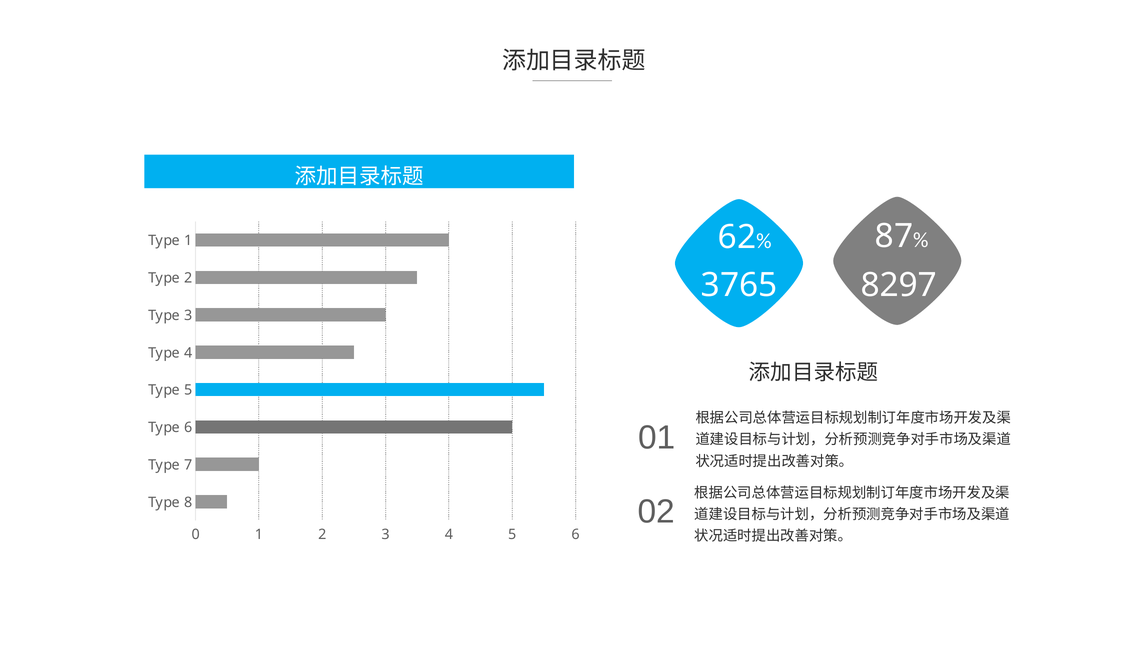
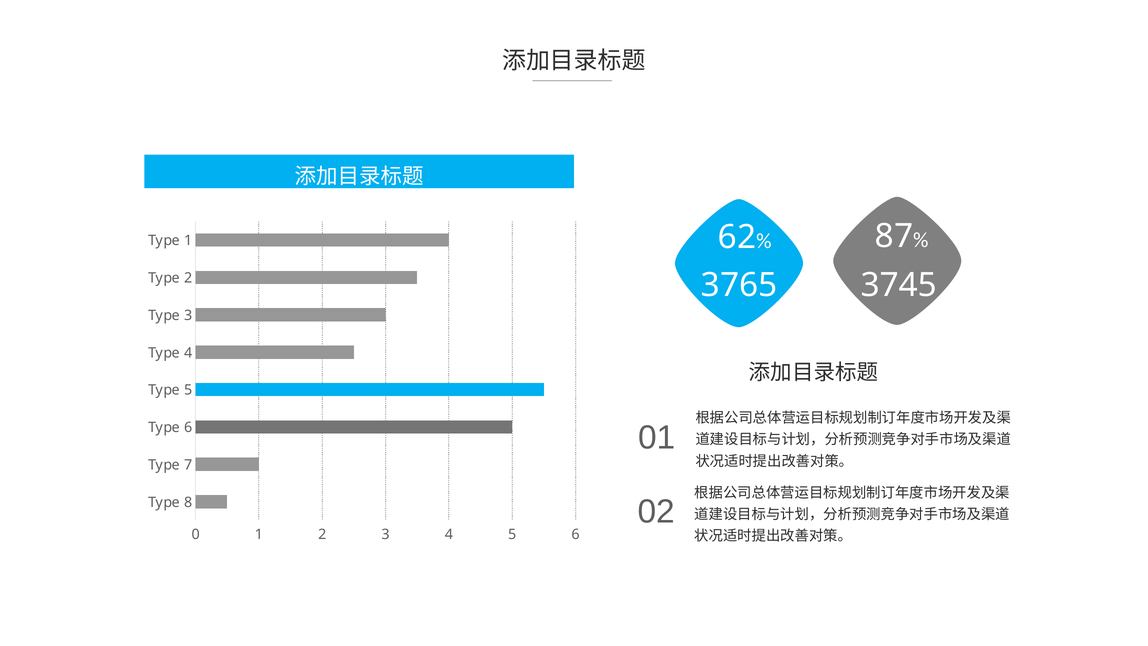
8297: 8297 -> 3745 (899, 285)
